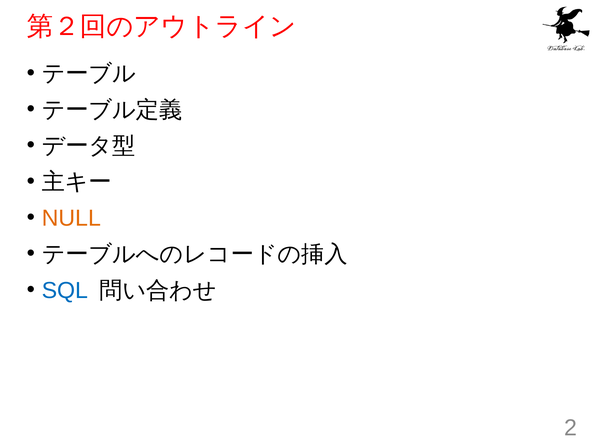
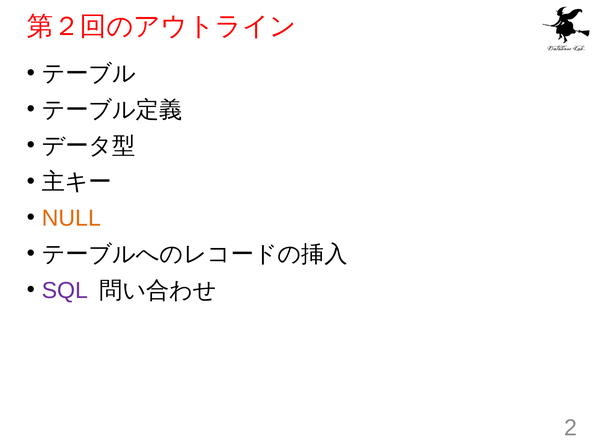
SQL colour: blue -> purple (65, 290)
